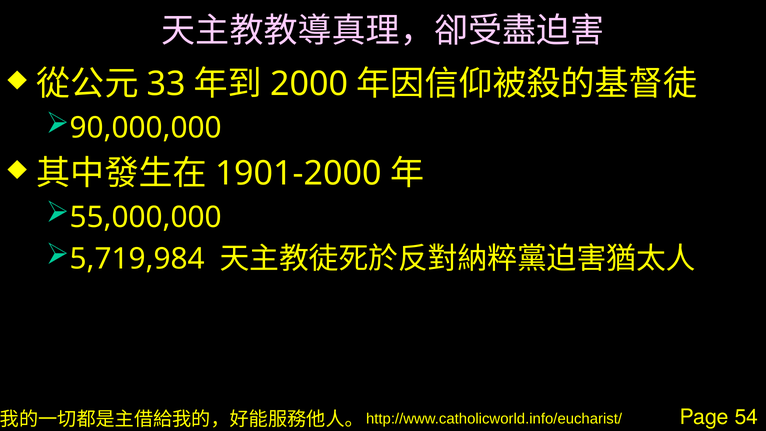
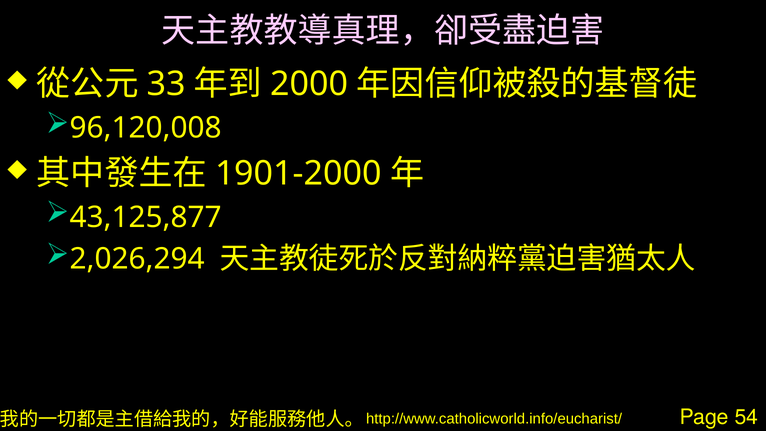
90,000,000: 90,000,000 -> 96,120,008 (146, 128)
55,000,000: 55,000,000 -> 43,125,877 (146, 217)
5,719,984: 5,719,984 -> 2,026,294 (137, 259)
